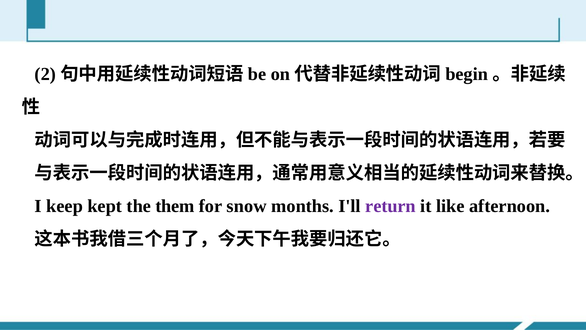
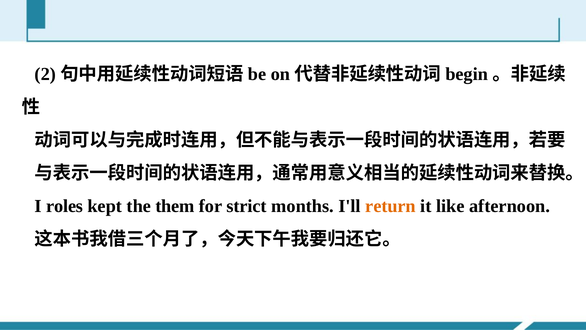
keep: keep -> roles (65, 206)
snow: snow -> strict (247, 206)
return colour: purple -> orange (391, 206)
